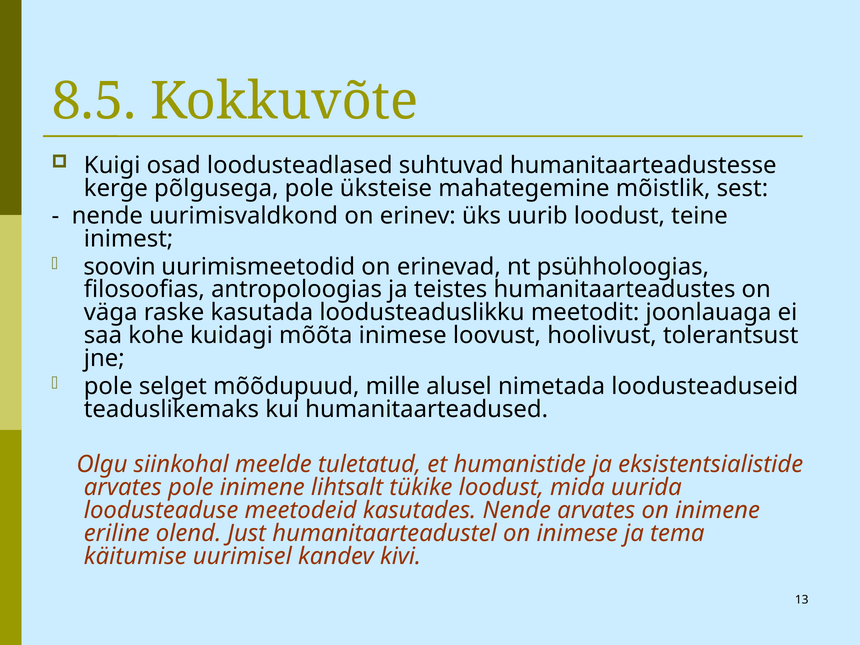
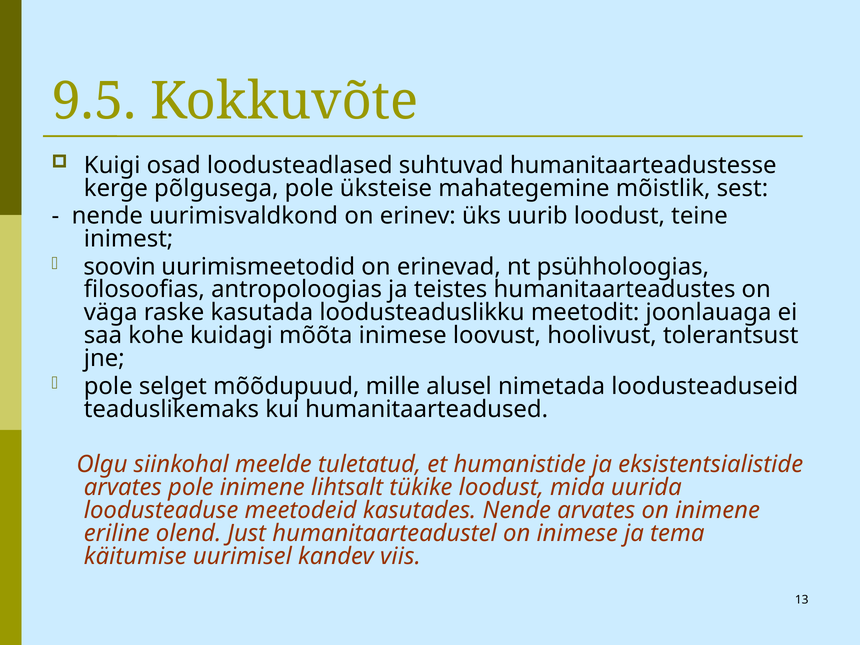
8.5: 8.5 -> 9.5 (94, 101)
kivi: kivi -> viis (400, 556)
